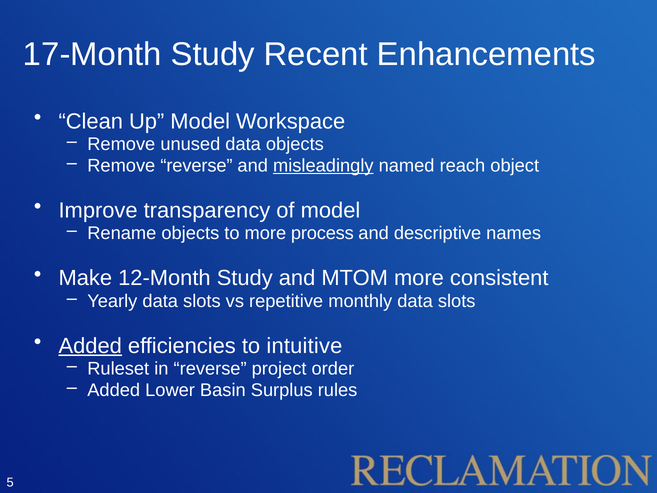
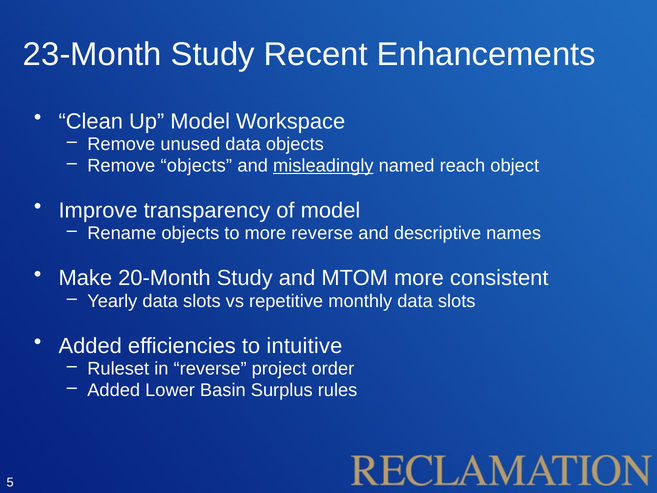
17-Month: 17-Month -> 23-Month (92, 54)
Remove reverse: reverse -> objects (196, 166)
more process: process -> reverse (322, 233)
12-Month: 12-Month -> 20-Month (164, 278)
Added underline: present -> none (90, 346)
